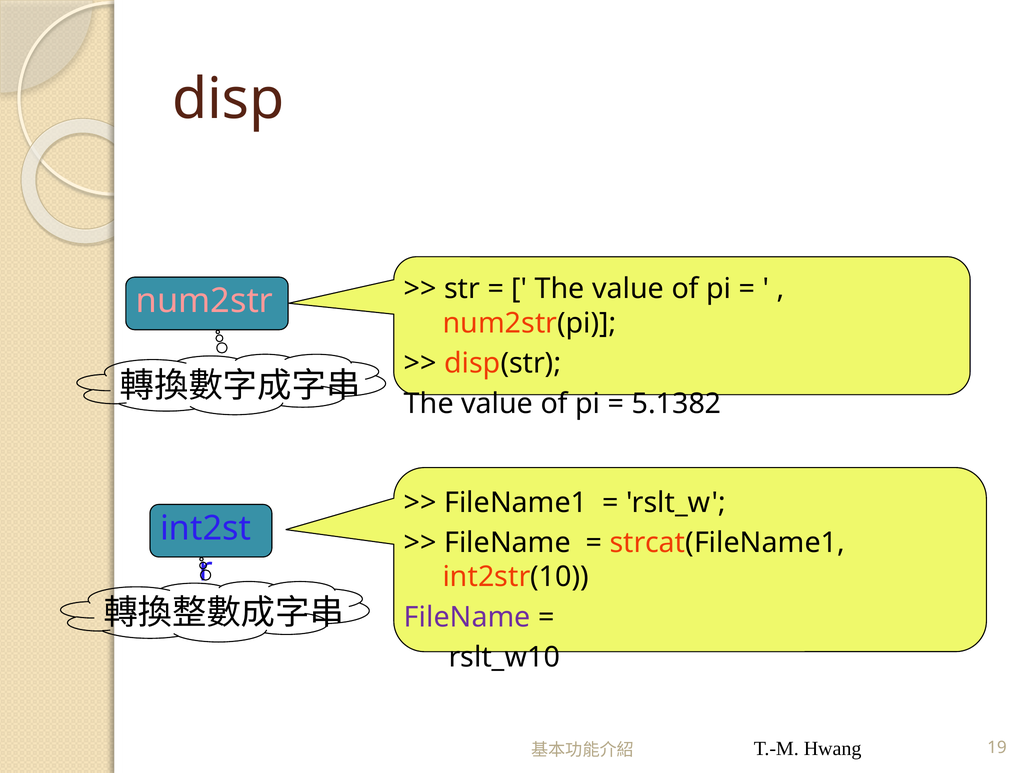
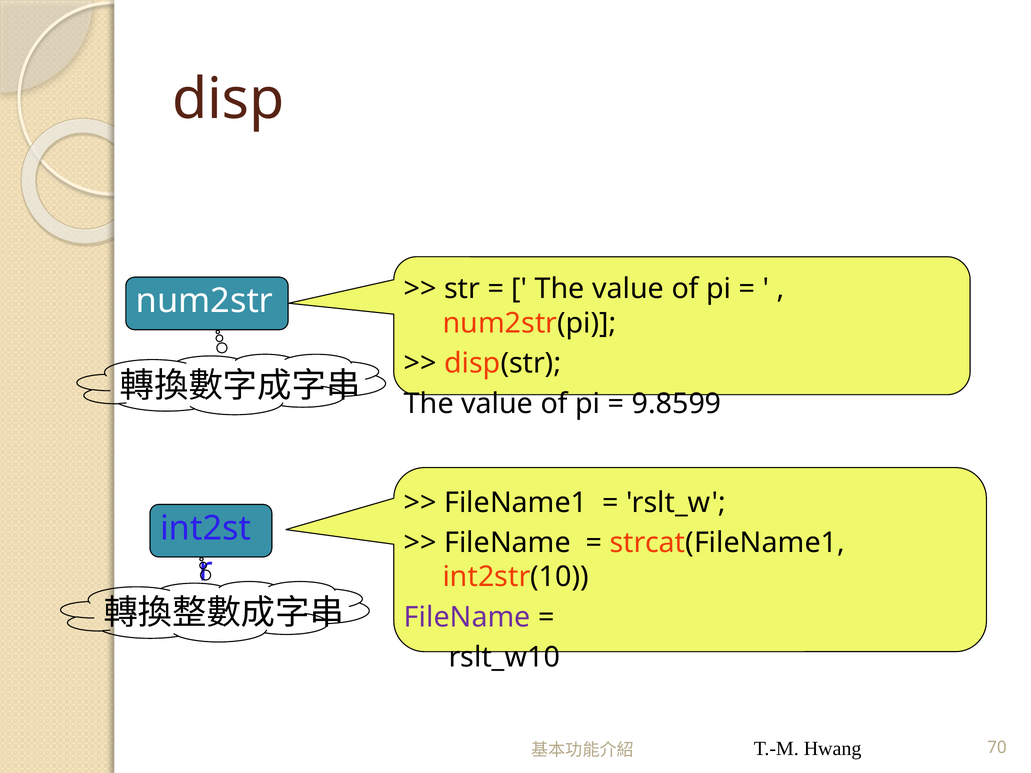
num2str colour: pink -> white (205, 301)
5.1382: 5.1382 -> 9.8599 (676, 404)
19: 19 -> 70 (997, 748)
